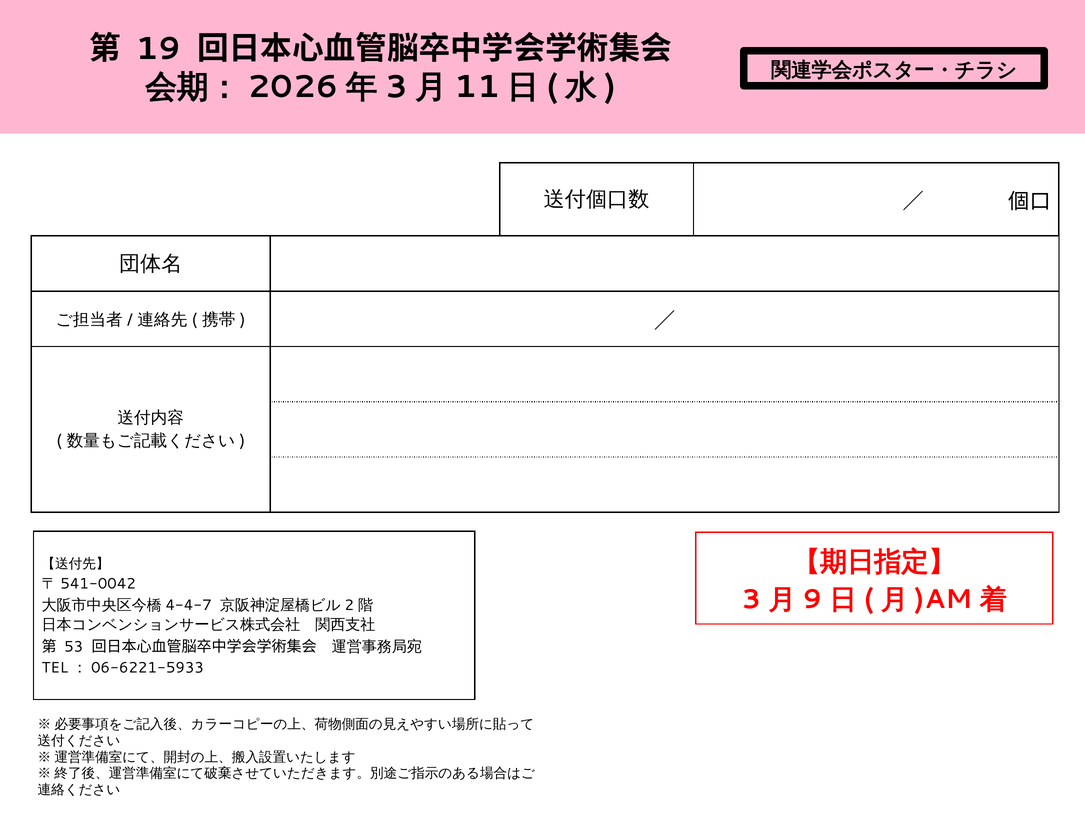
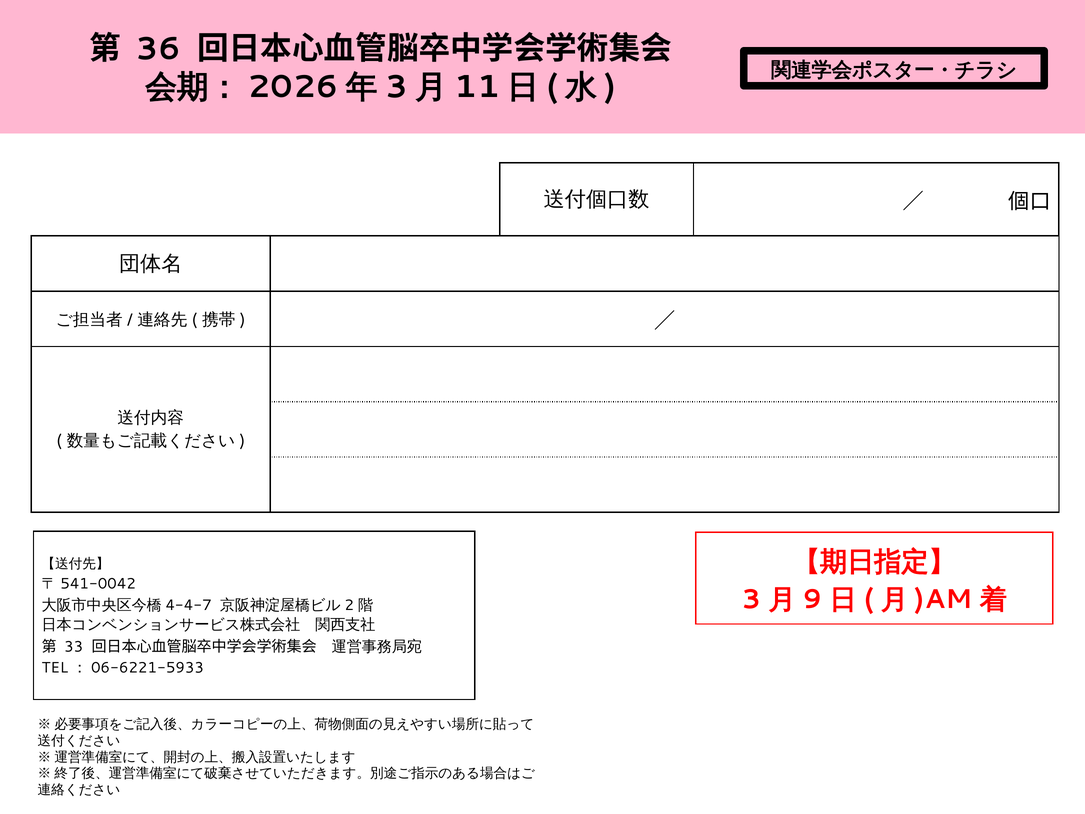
19: 19 -> 36 (158, 49)
53: 53 -> 33 (74, 646)
